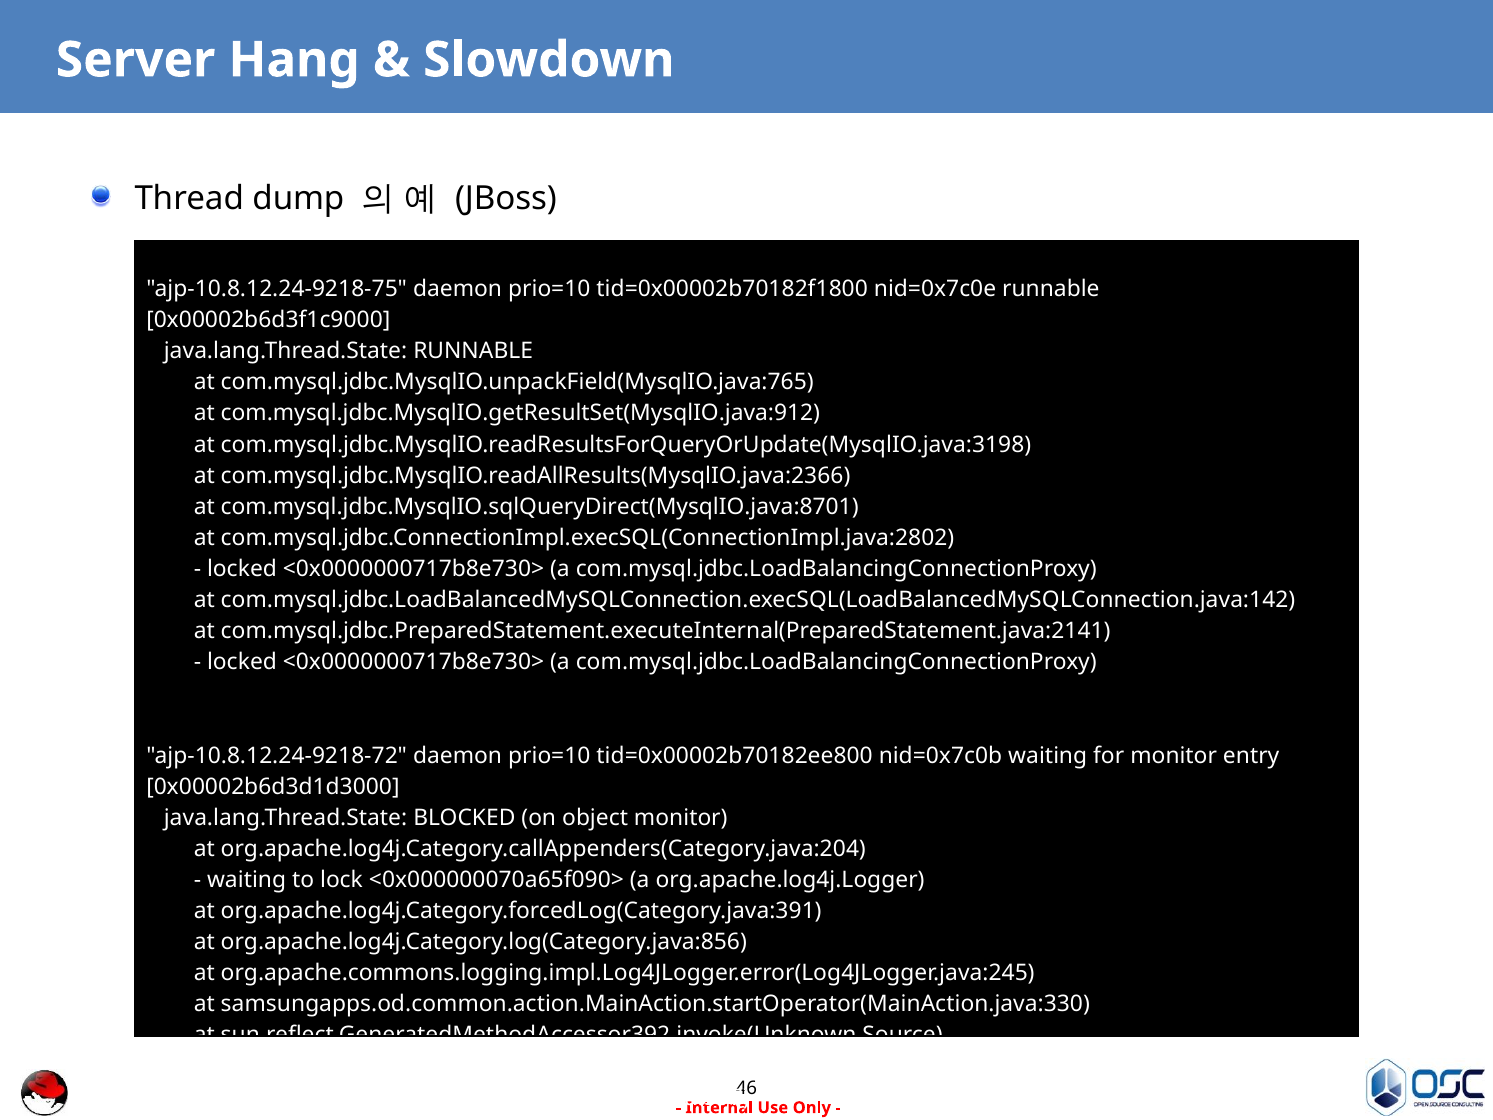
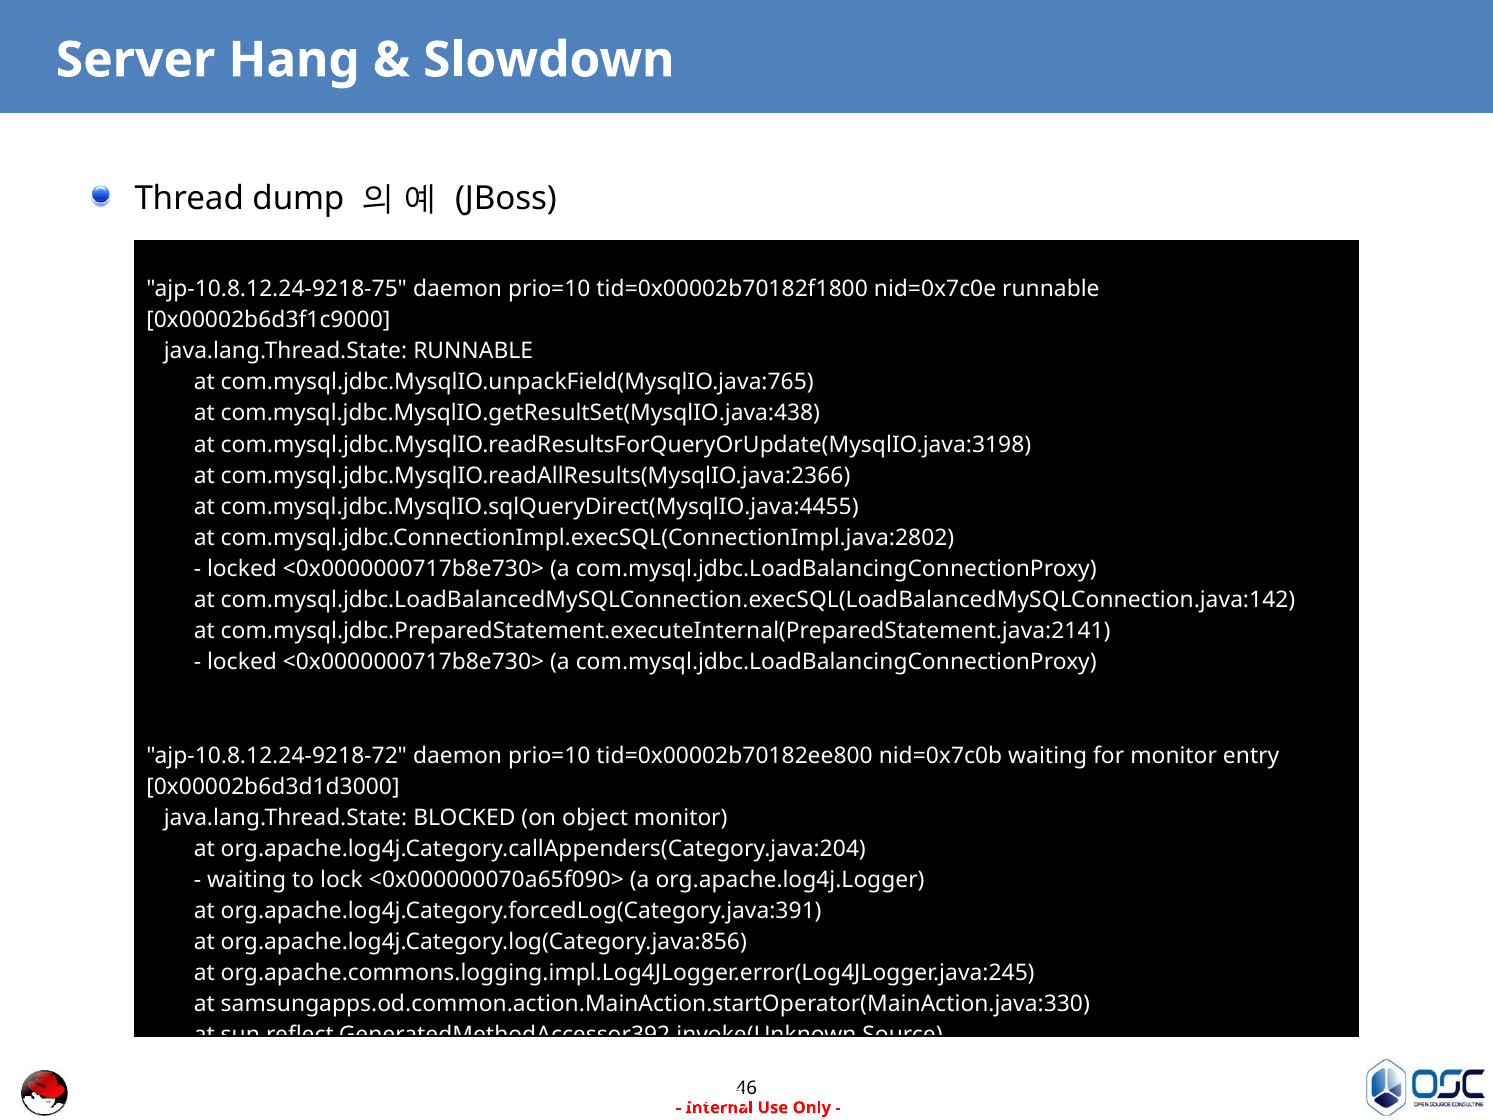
com.mysql.jdbc.MysqlIO.getResultSet(MysqlIO.java:912: com.mysql.jdbc.MysqlIO.getResultSet(MysqlIO.java:912 -> com.mysql.jdbc.MysqlIO.getResultSet(MysqlIO.java:438 (520, 413)
com.mysql.jdbc.MysqlIO.sqlQueryDirect(MysqlIO.java:8701: com.mysql.jdbc.MysqlIO.sqlQueryDirect(MysqlIO.java:8701 -> com.mysql.jdbc.MysqlIO.sqlQueryDirect(MysqlIO.java:4455 (540, 507)
